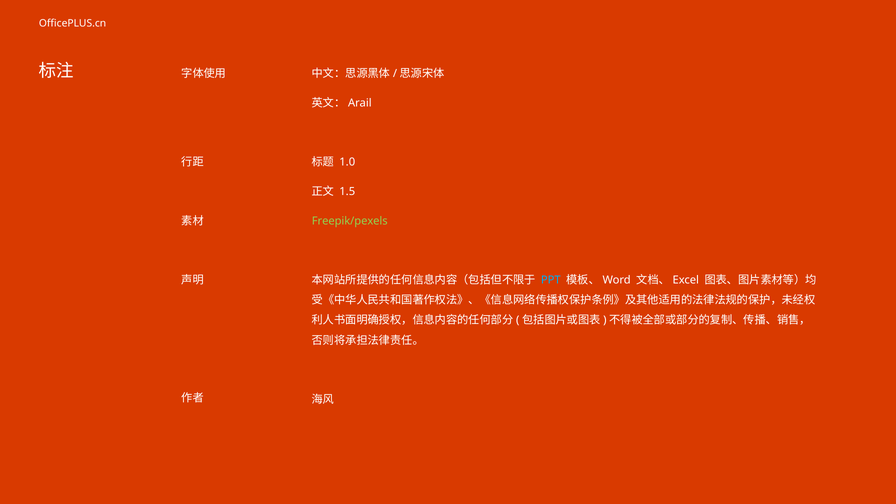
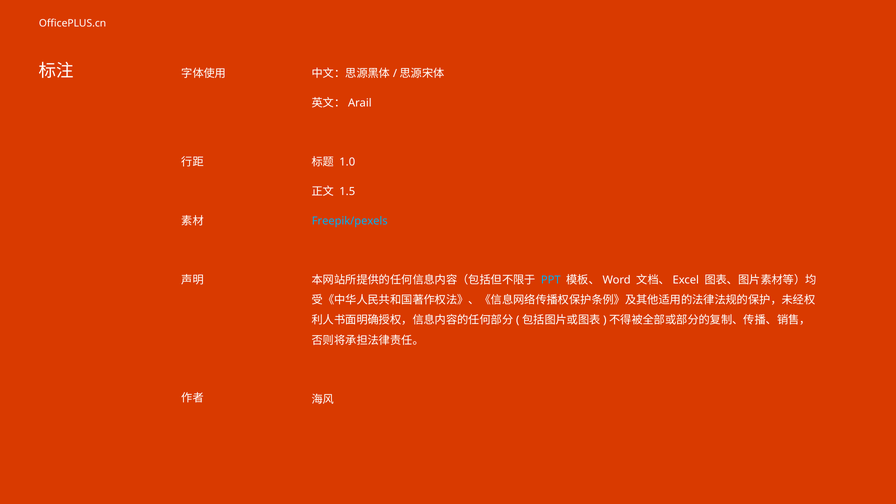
Freepik/pexels colour: light green -> light blue (350, 221)
